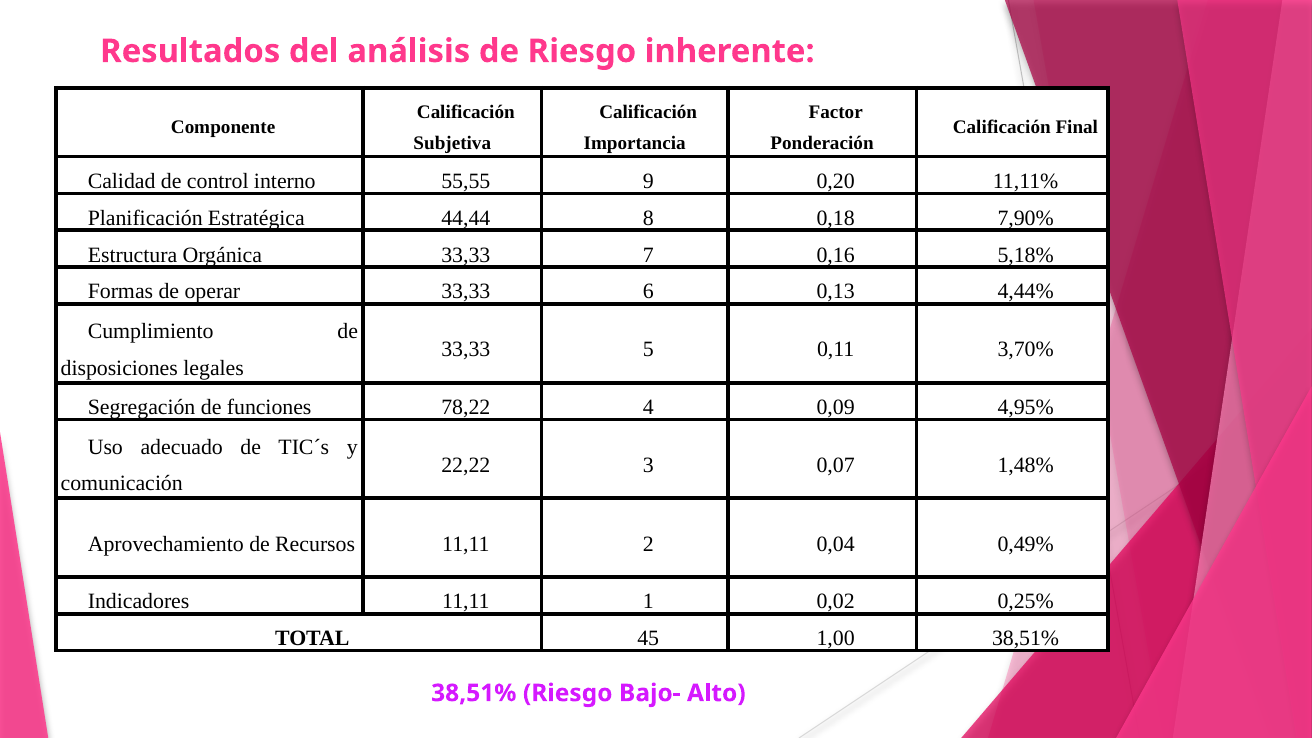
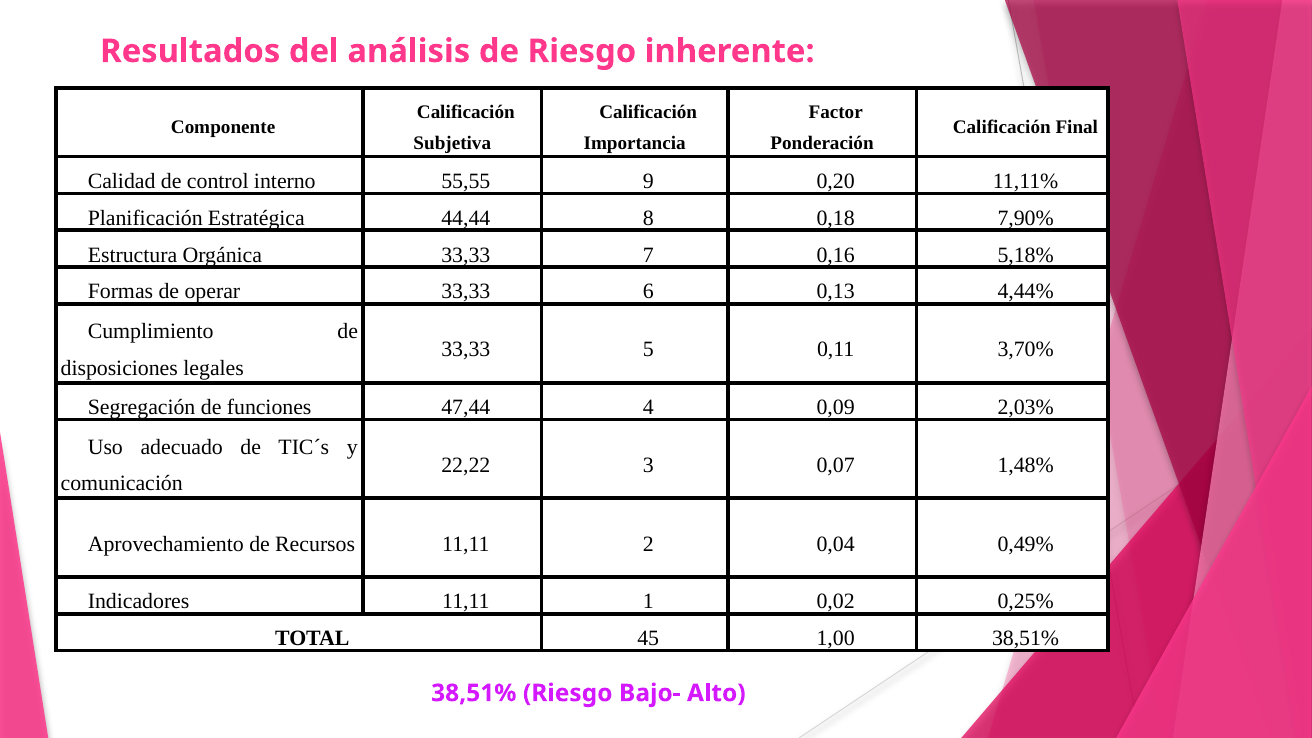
78,22: 78,22 -> 47,44 (466, 407)
4,95%: 4,95% -> 2,03% (1026, 407)
